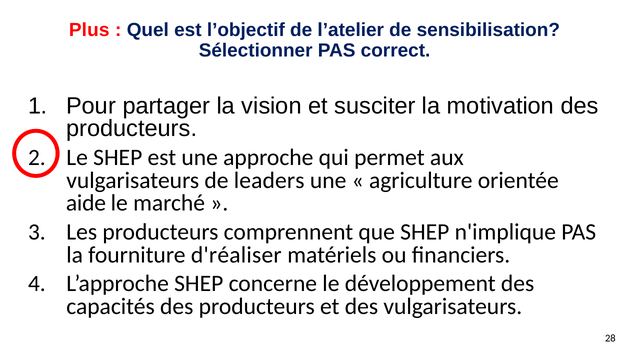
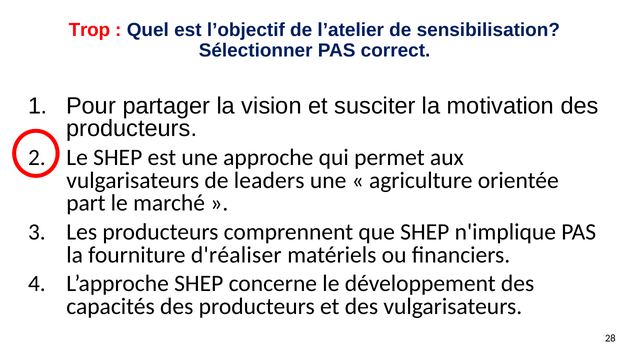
Plus: Plus -> Trop (89, 30)
aide: aide -> part (86, 203)
